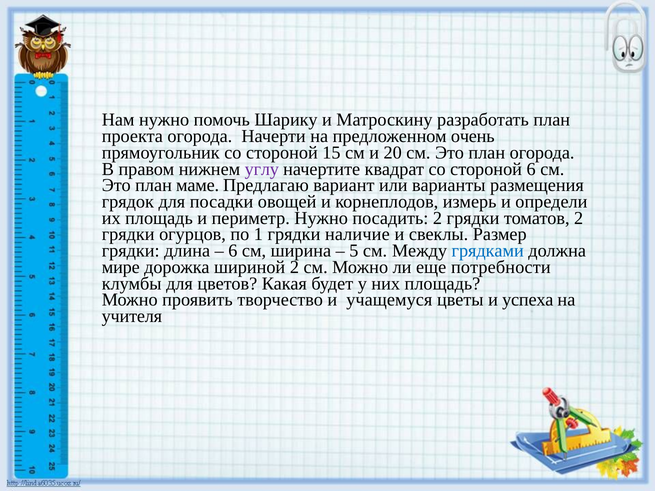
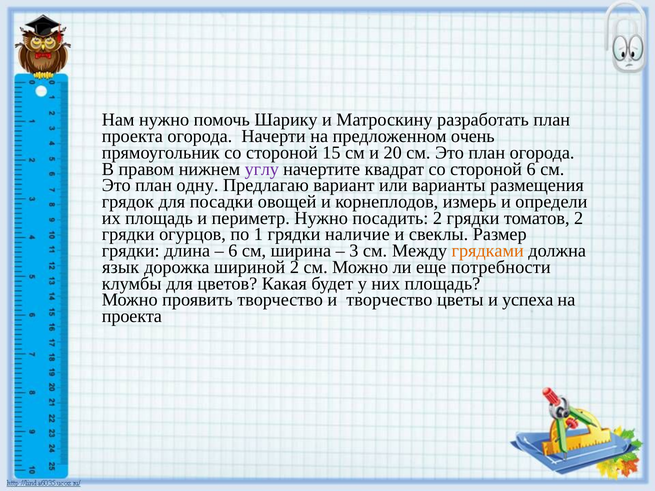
маме: маме -> одну (197, 185)
5: 5 -> 3 (354, 251)
грядками colour: blue -> orange (488, 251)
мире: мире -> язык (121, 267)
и учащемуся: учащемуся -> творчество (389, 300)
учителя: учителя -> проекта (132, 316)
